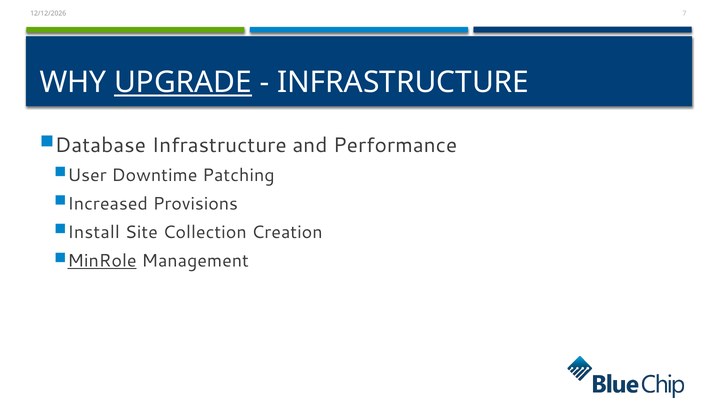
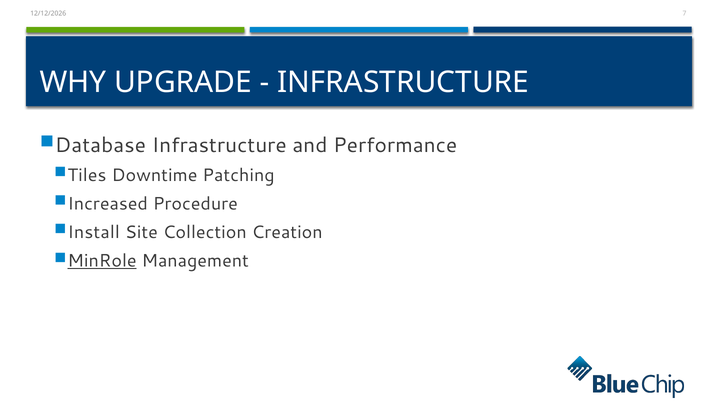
UPGRADE underline: present -> none (183, 82)
User: User -> Tiles (87, 175)
Provisions: Provisions -> Procedure (195, 204)
